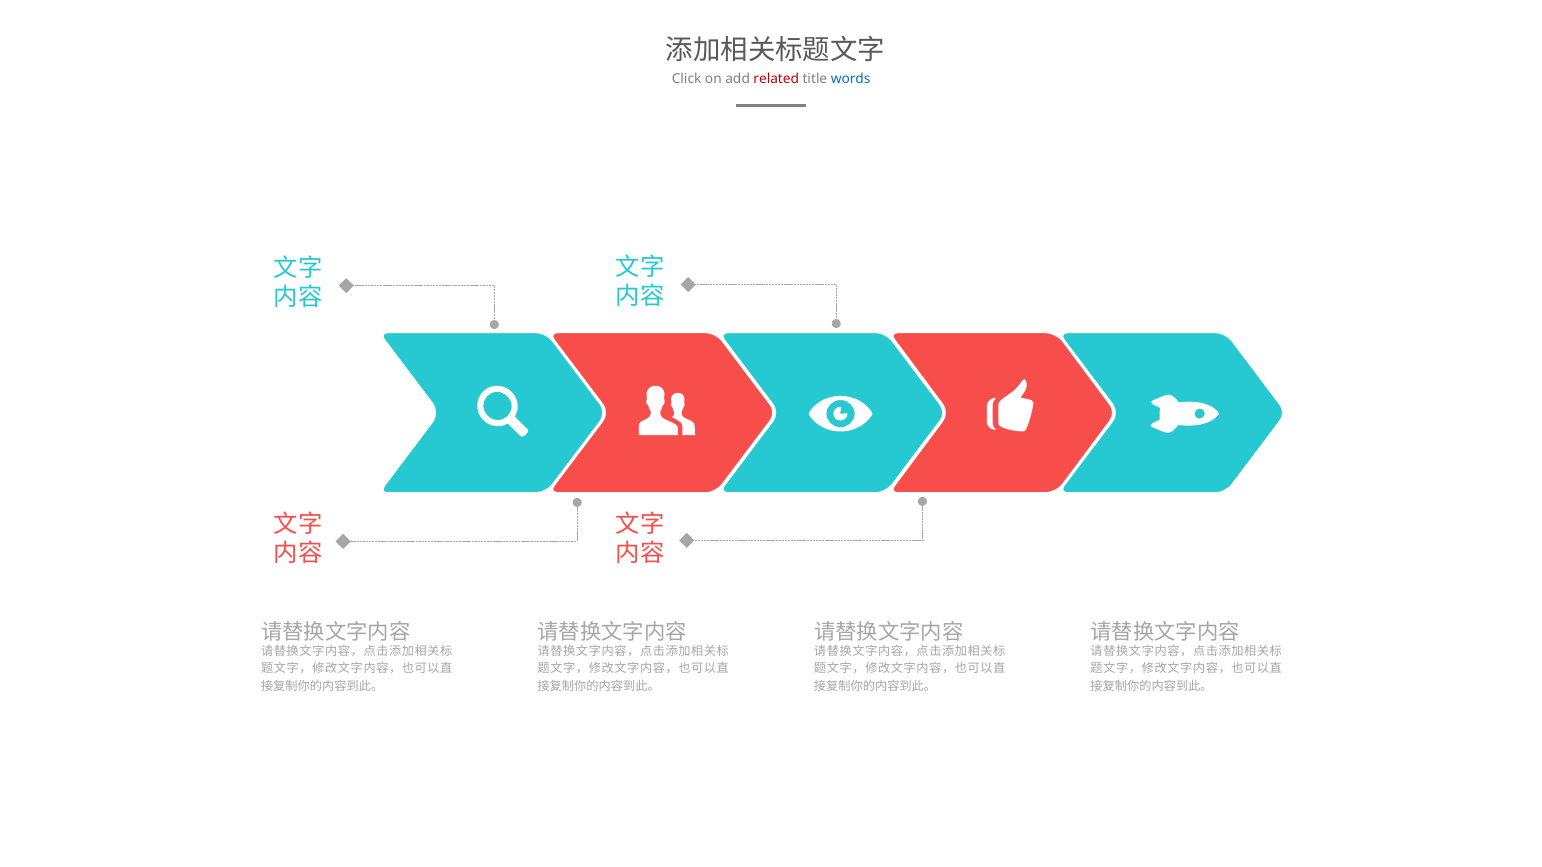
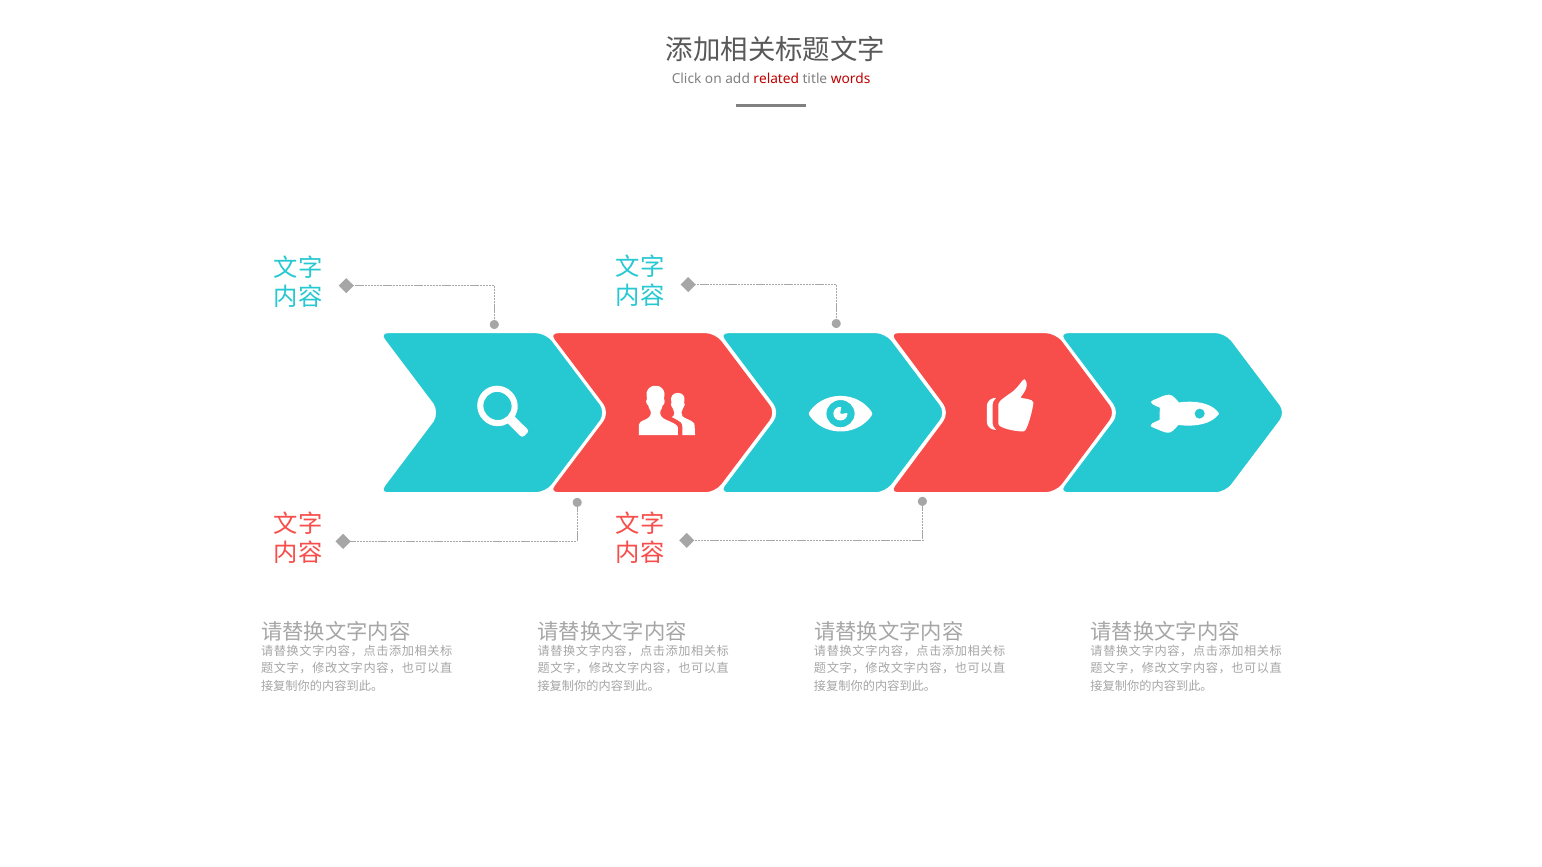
words colour: blue -> red (851, 79)
